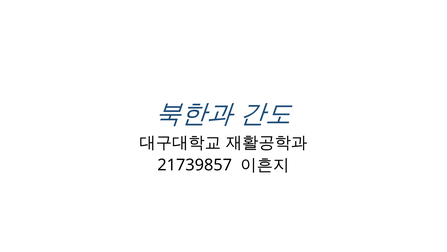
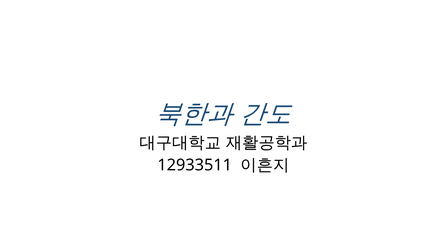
21739857: 21739857 -> 12933511 (195, 165)
